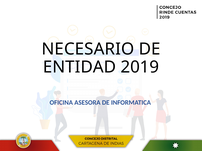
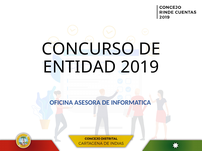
NECESARIO: NECESARIO -> CONCURSO (88, 49)
